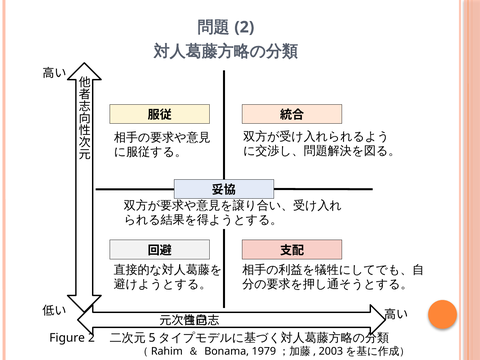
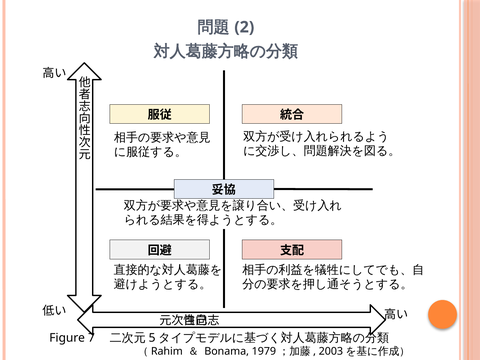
Figure 2: 2 -> 7 (91, 338)
